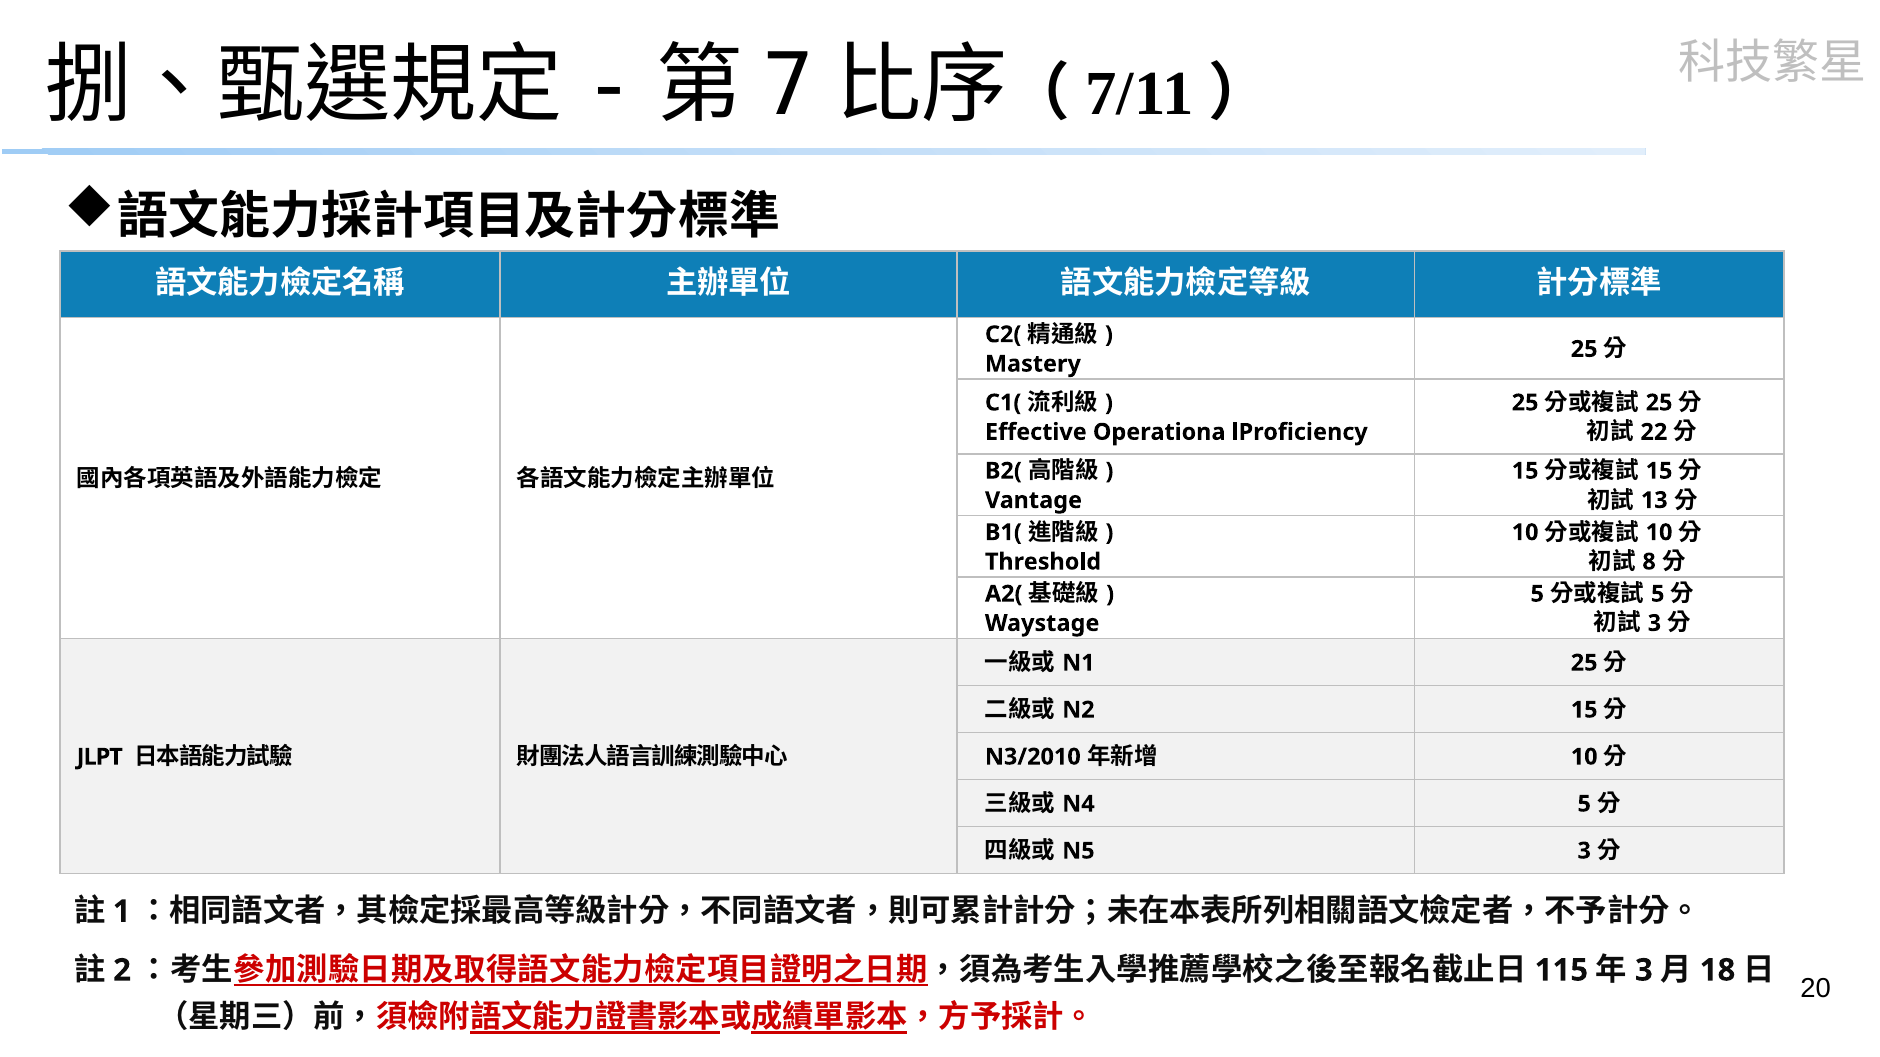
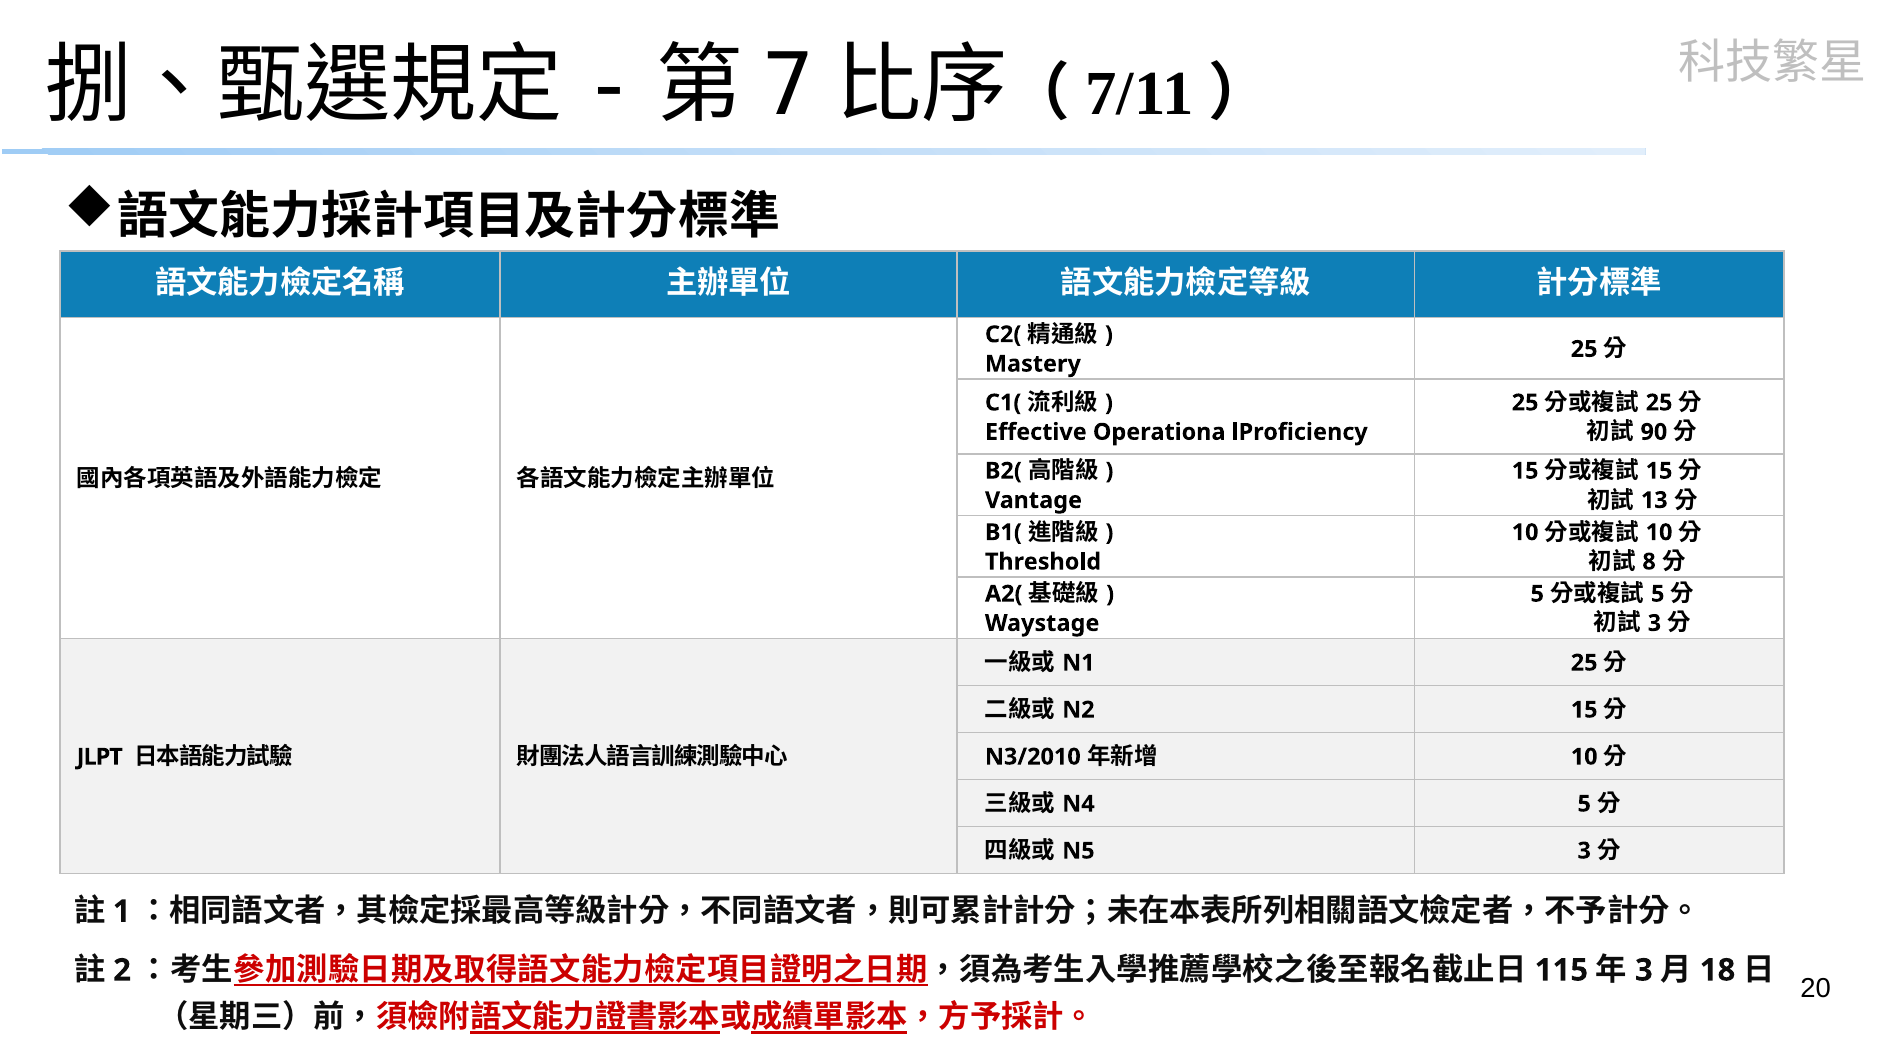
22: 22 -> 90 (1654, 432)
